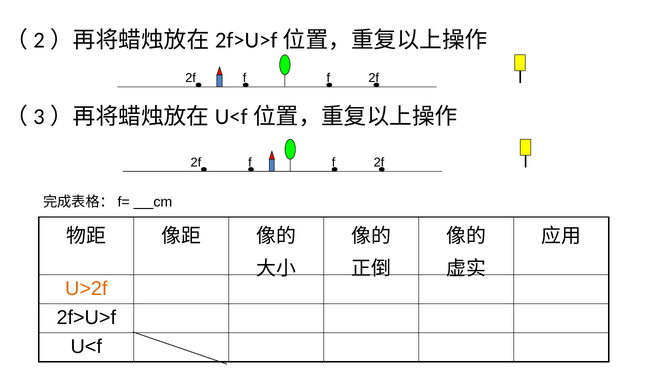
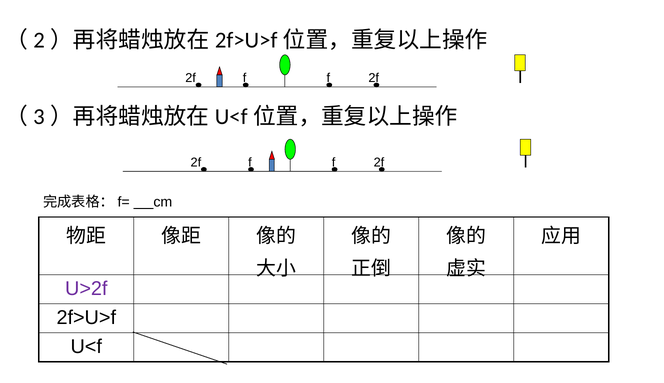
U>2f colour: orange -> purple (86, 288)
